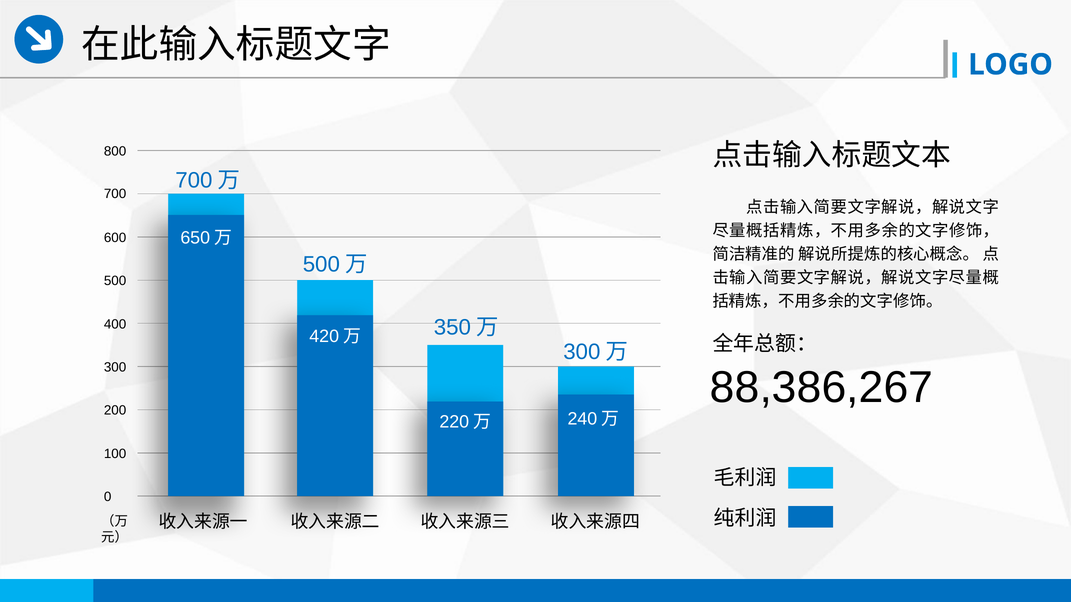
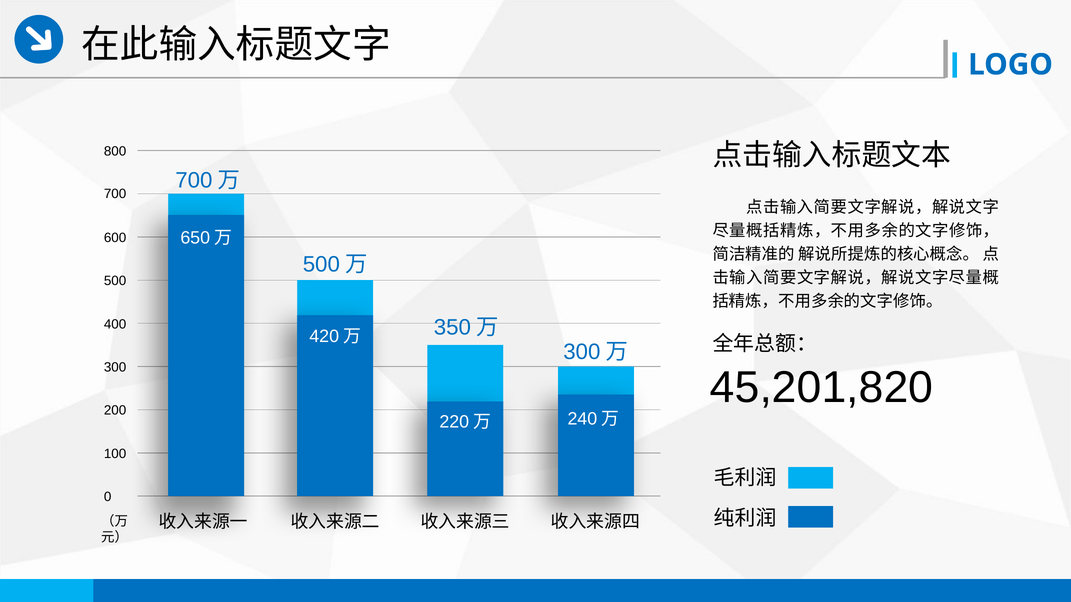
88,386,267: 88,386,267 -> 45,201,820 (822, 388)
